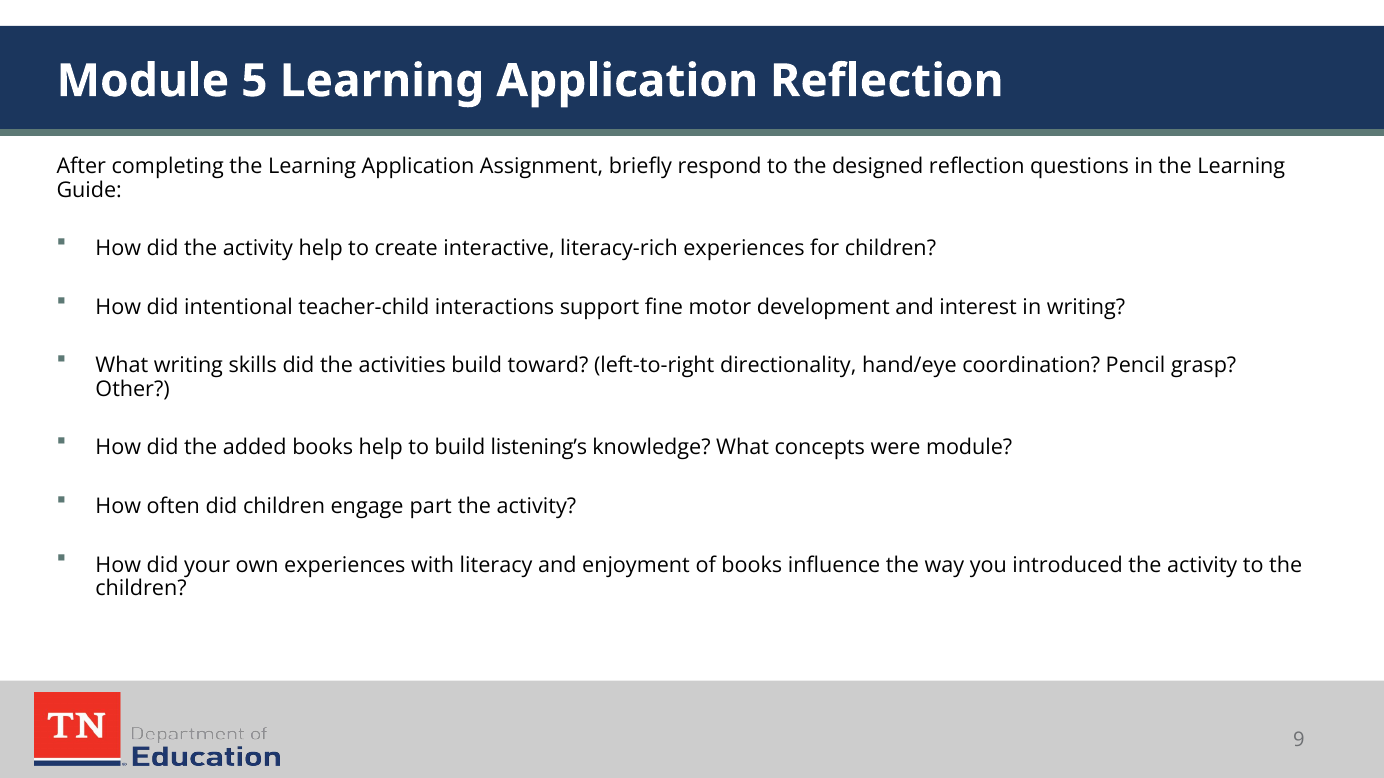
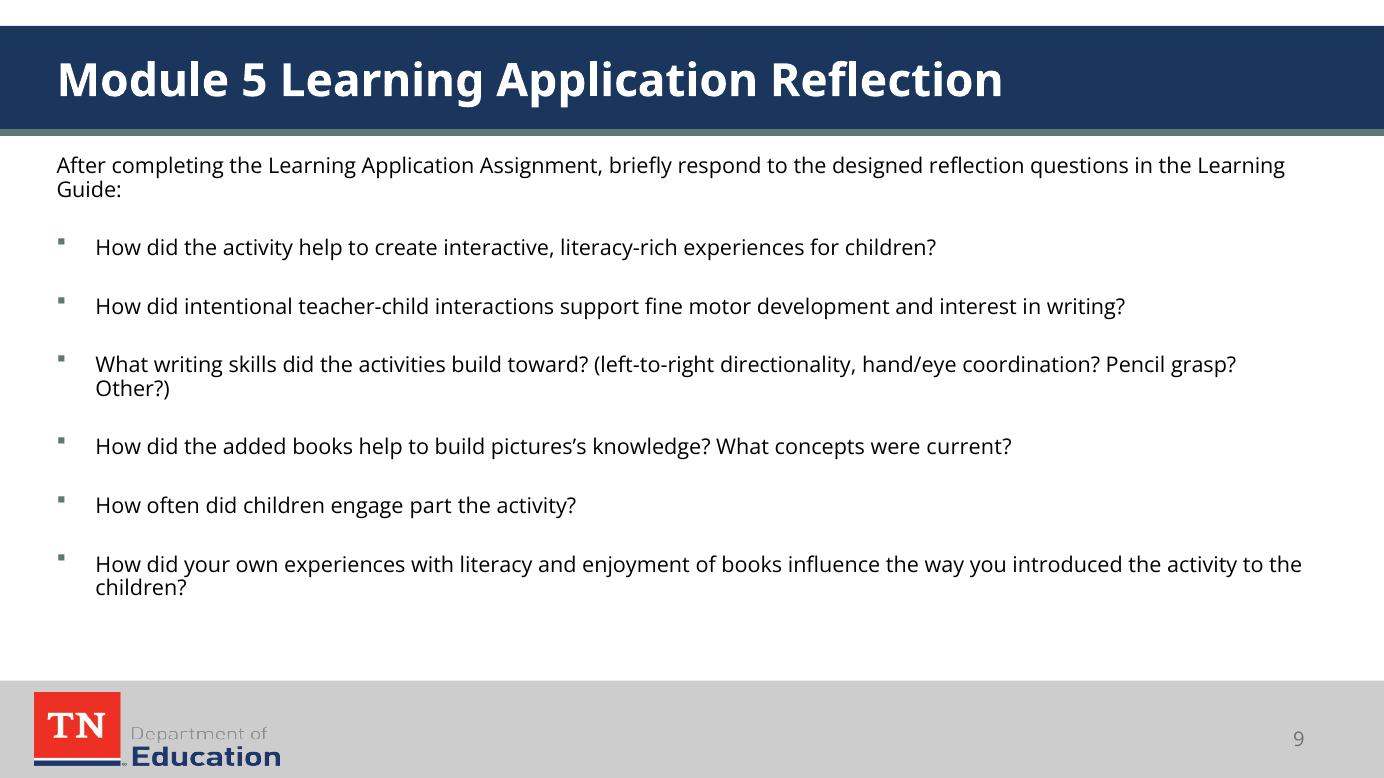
listening’s: listening’s -> pictures’s (539, 448)
were module: module -> current (969, 448)
